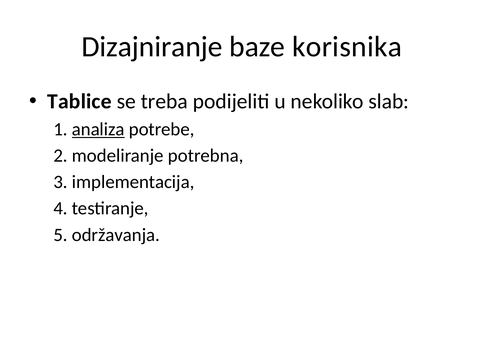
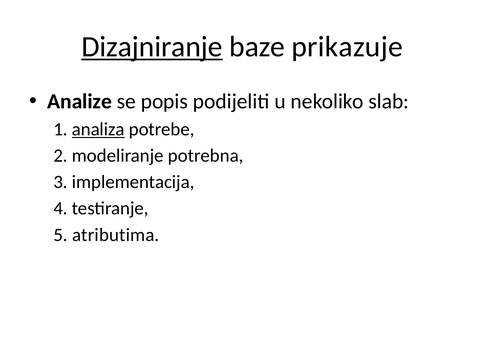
Dizajniranje underline: none -> present (152, 47)
korisnika: korisnika -> prikazuje (347, 47)
Tablice: Tablice -> Analize (80, 102)
treba: treba -> popis (164, 102)
održavanja: održavanja -> atributima (116, 235)
